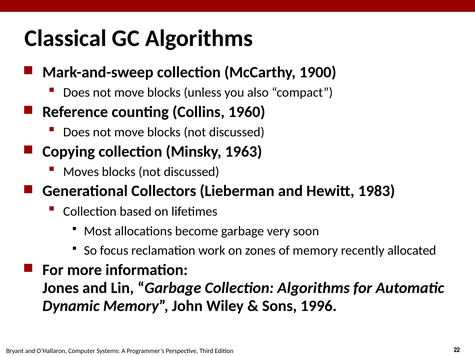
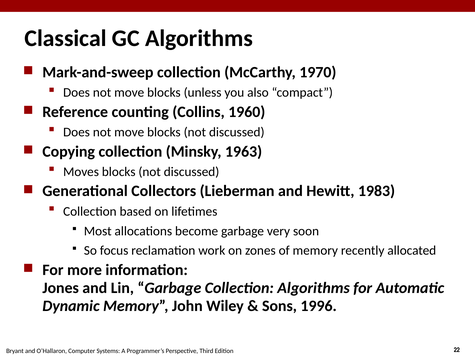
1900: 1900 -> 1970 (318, 72)
